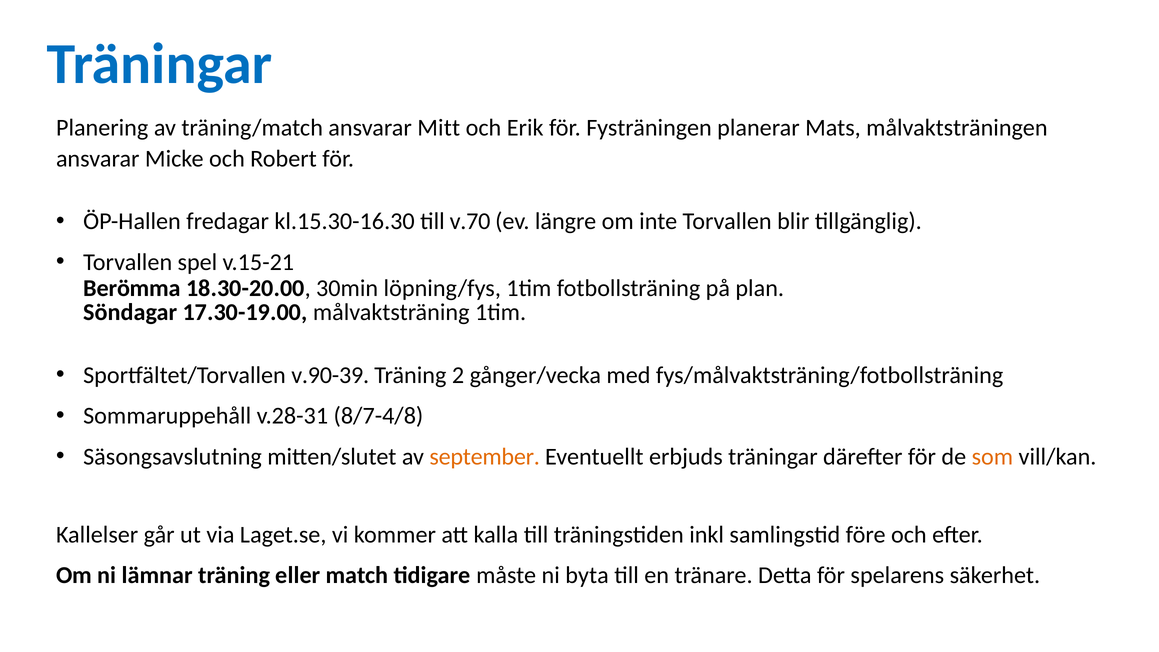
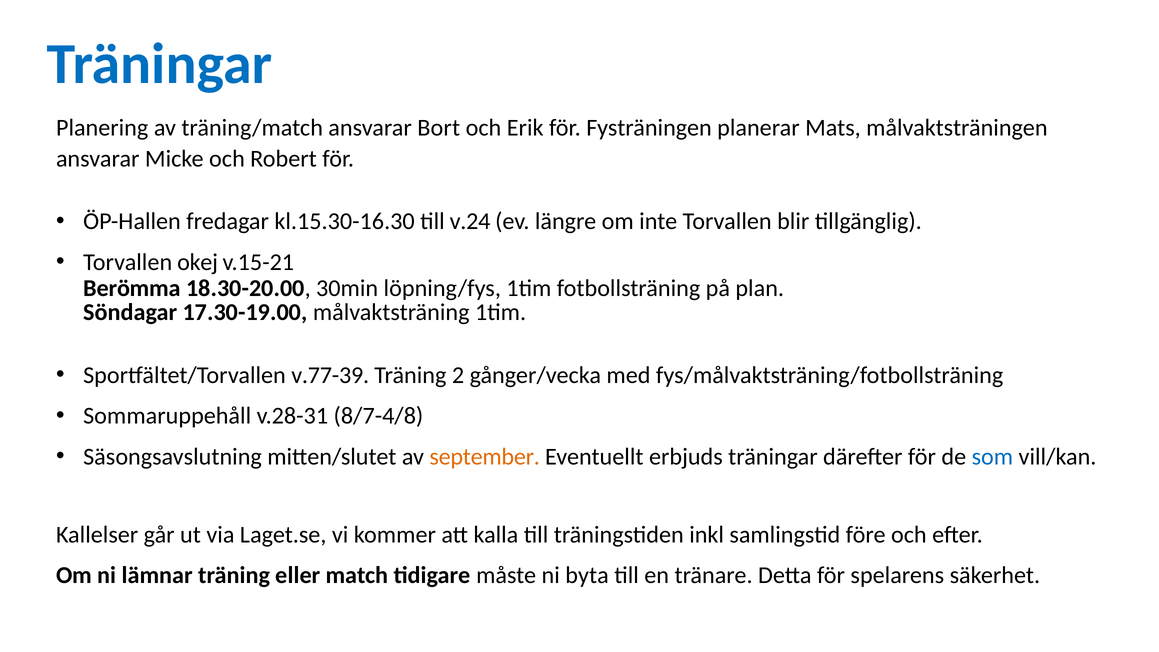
Mitt: Mitt -> Bort (439, 128)
v.70: v.70 -> v.24 (470, 221)
spel: spel -> okej (198, 262)
v.90-39: v.90-39 -> v.77-39 (330, 375)
som colour: orange -> blue (992, 457)
